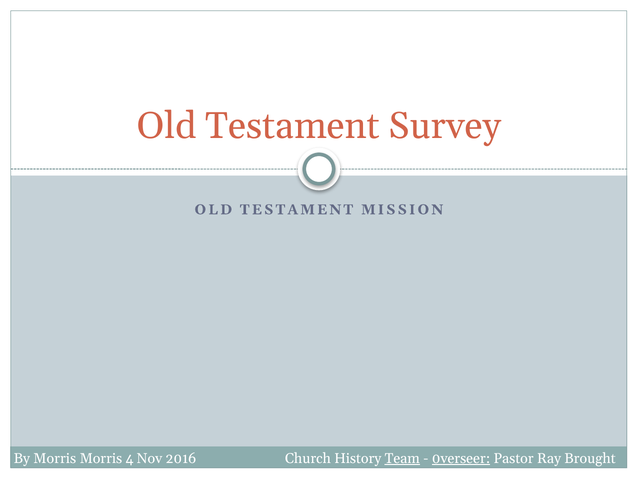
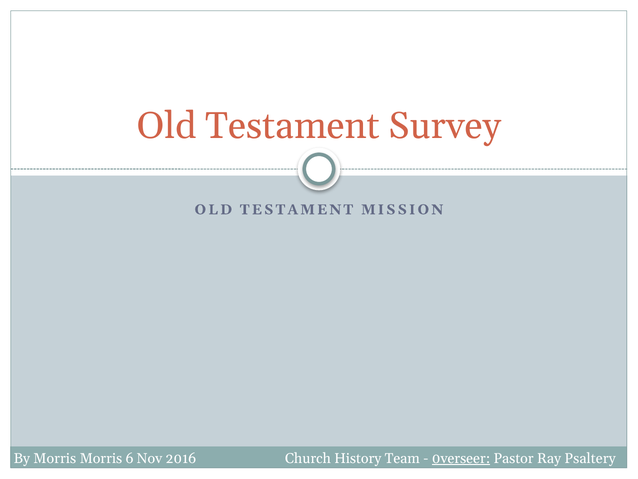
4: 4 -> 6 (130, 458)
Team underline: present -> none (402, 458)
Brought: Brought -> Psaltery (590, 458)
